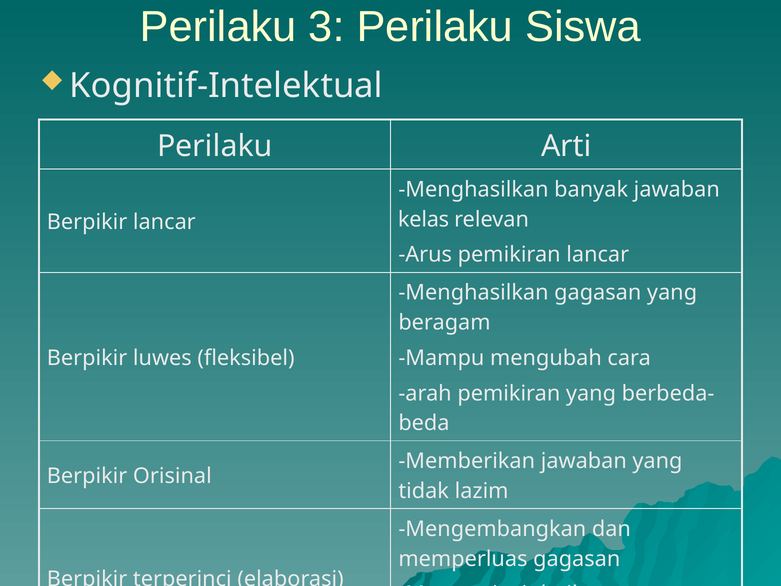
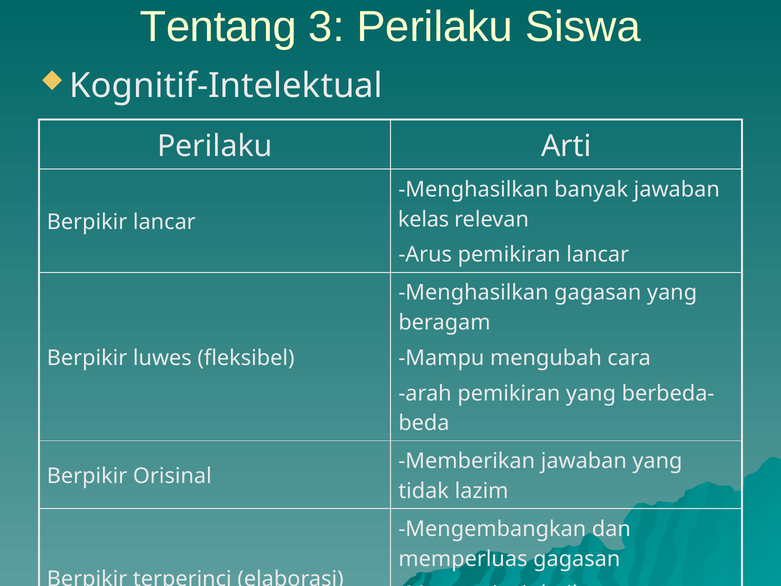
Perilaku: Perilaku -> Tentang (218, 27)
